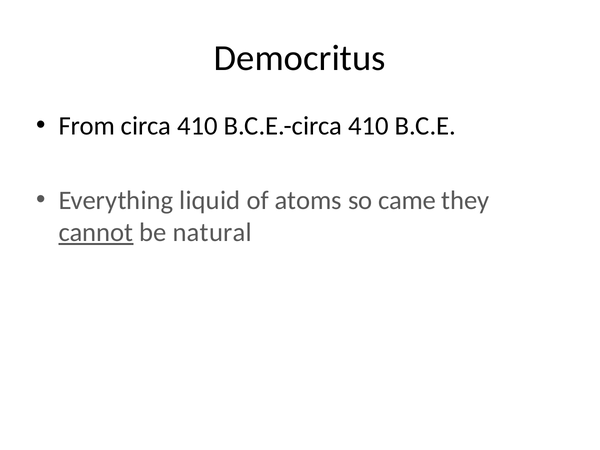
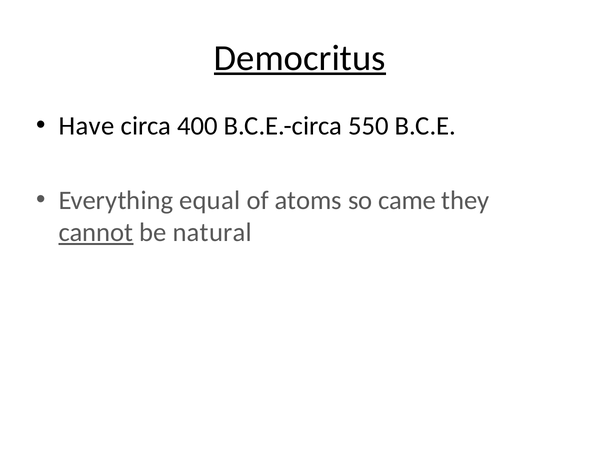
Democritus underline: none -> present (300, 58)
From: From -> Have (87, 126)
circa 410: 410 -> 400 (197, 126)
B.C.E.-circa 410: 410 -> 550 (368, 126)
liquid: liquid -> equal (210, 201)
